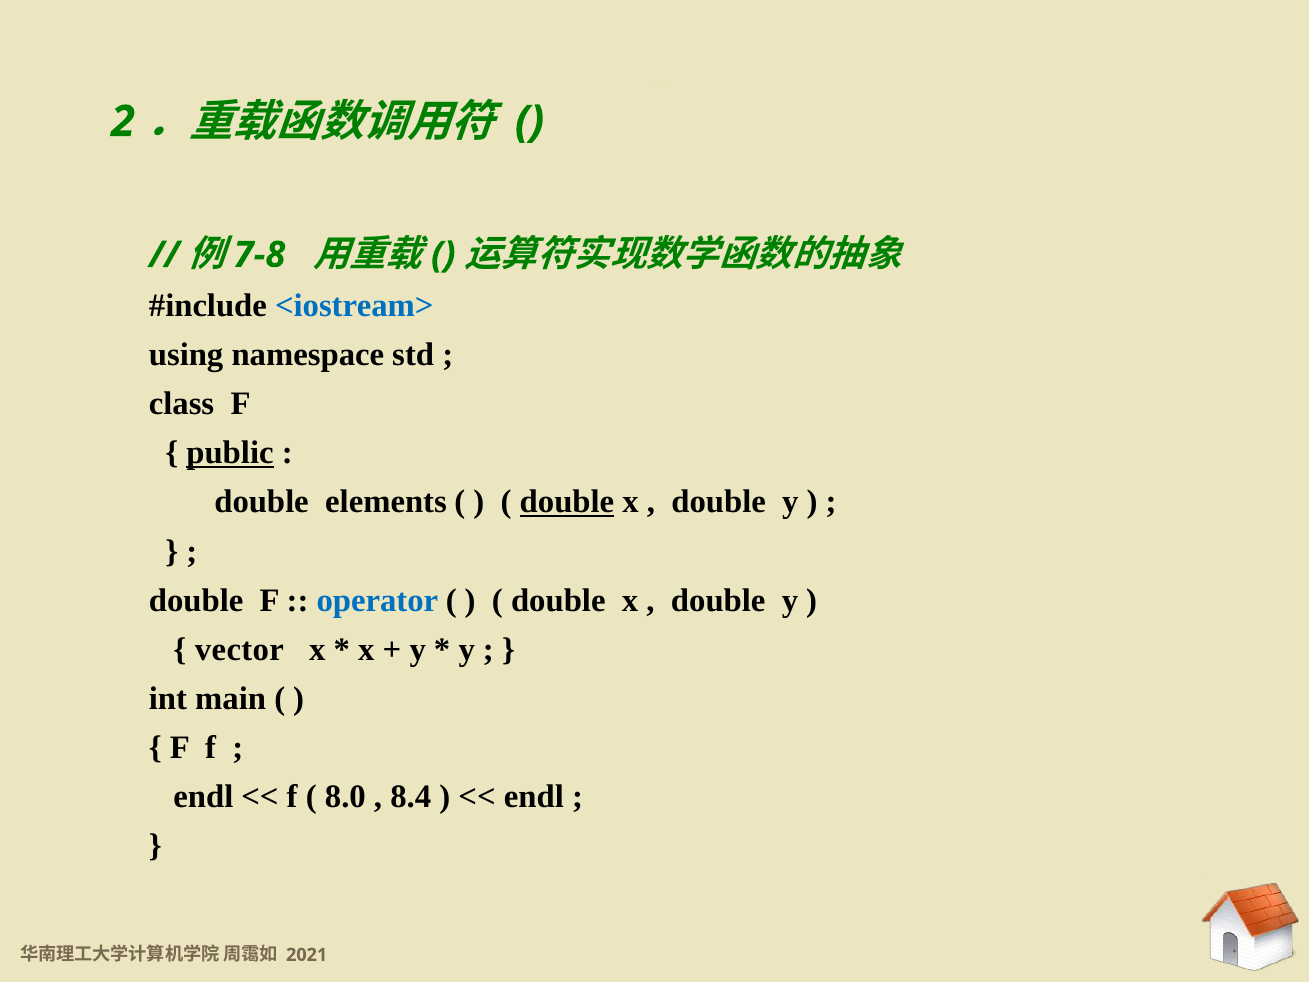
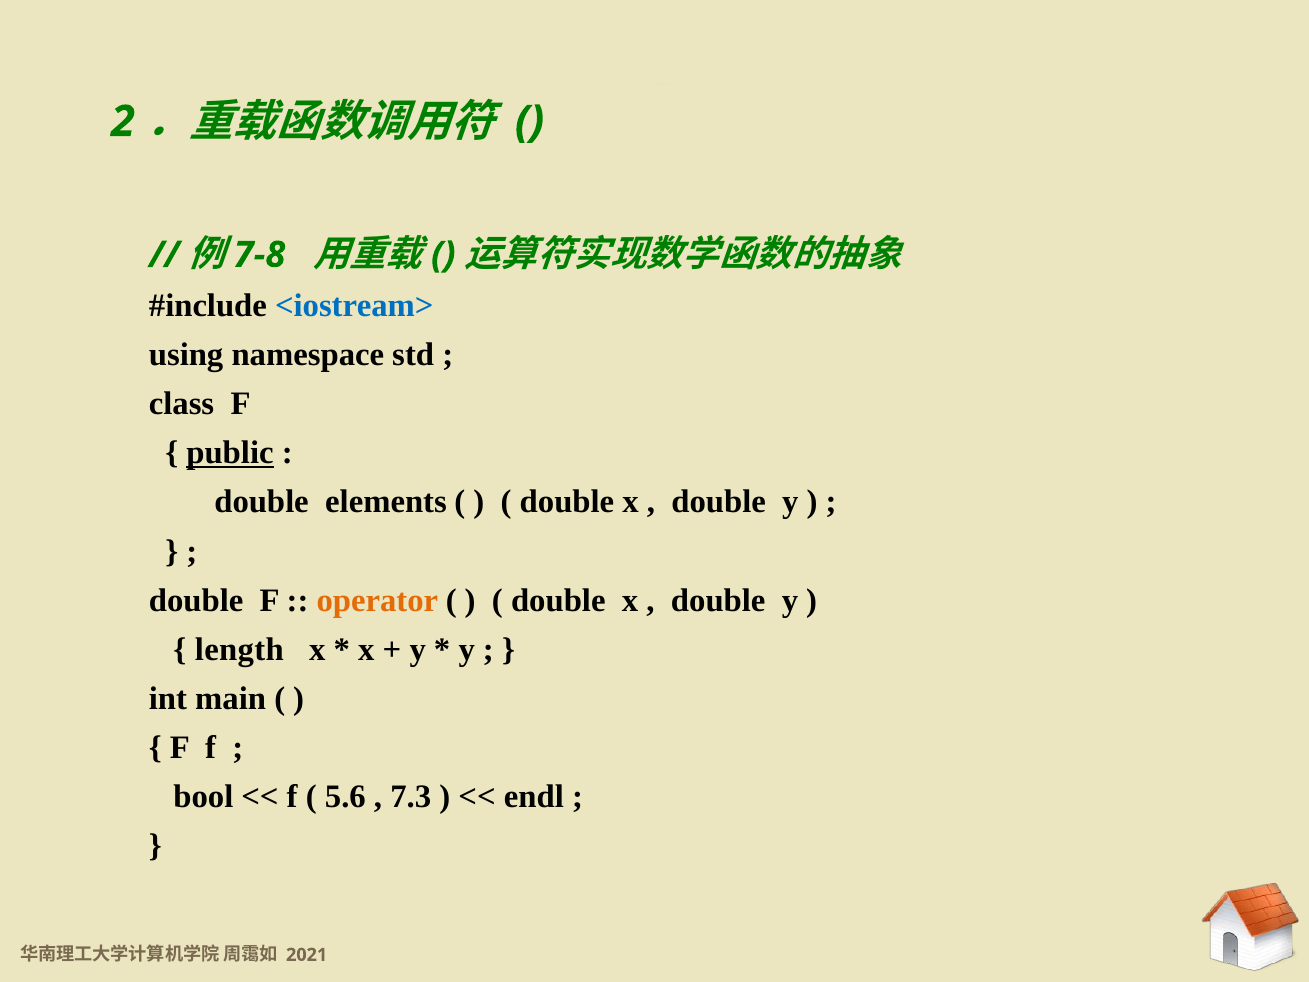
double underline: present -> none (567, 502)
operator colour: blue -> orange (377, 600)
vector: vector -> length (239, 649)
endl: endl -> bool (203, 796)
8.0: 8.0 -> 5.6 (345, 796)
8.4: 8.4 -> 7.3 (411, 796)
